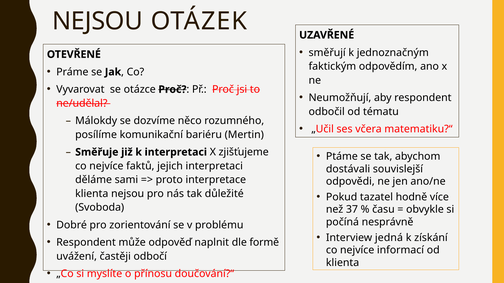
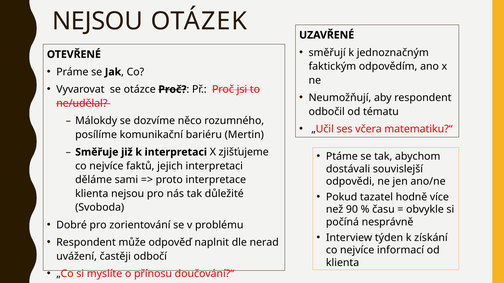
37: 37 -> 90 (352, 210)
jedná: jedná -> týden (389, 238)
formě: formě -> nerad (264, 243)
